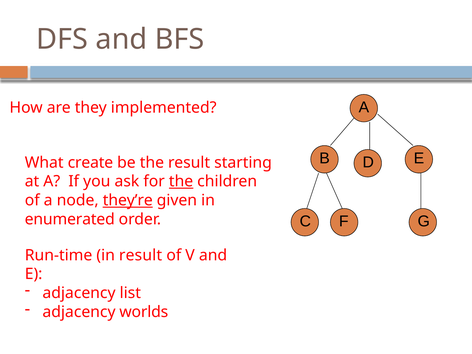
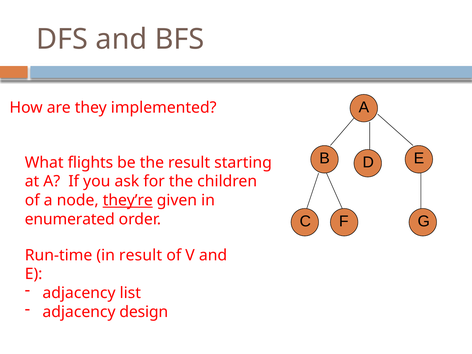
create: create -> flights (90, 163)
the underline: present -> none (181, 181)
worlds: worlds -> design (144, 312)
